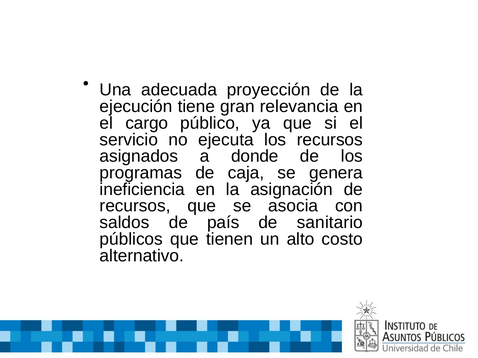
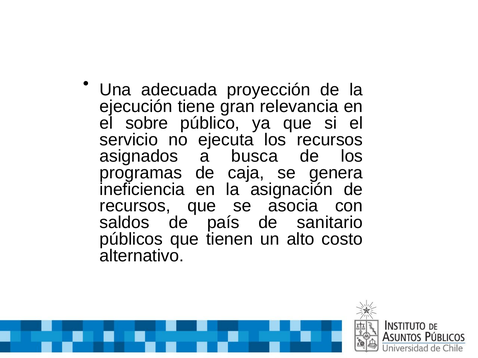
cargo: cargo -> sobre (147, 123)
donde: donde -> busca (255, 156)
